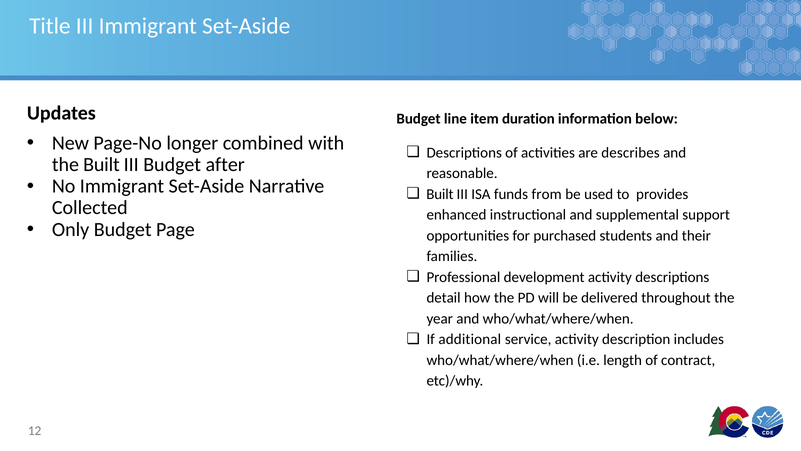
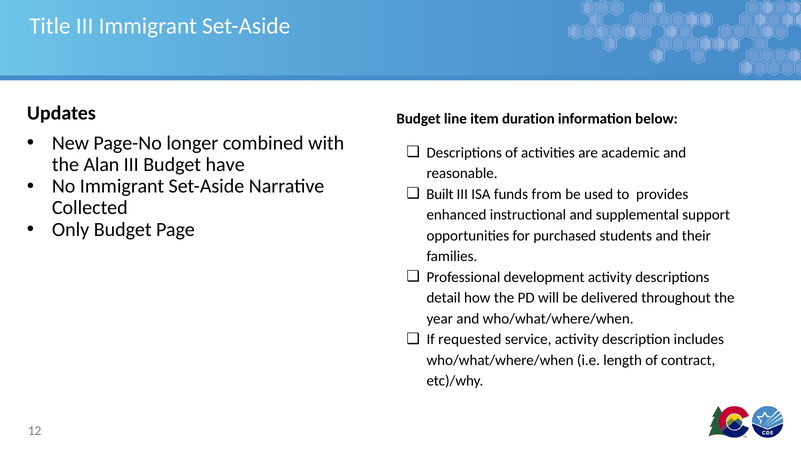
describes: describes -> academic (631, 153)
the Built: Built -> Alan (101, 164)
after: after -> have (225, 164)
additional: additional -> requested (470, 339)
